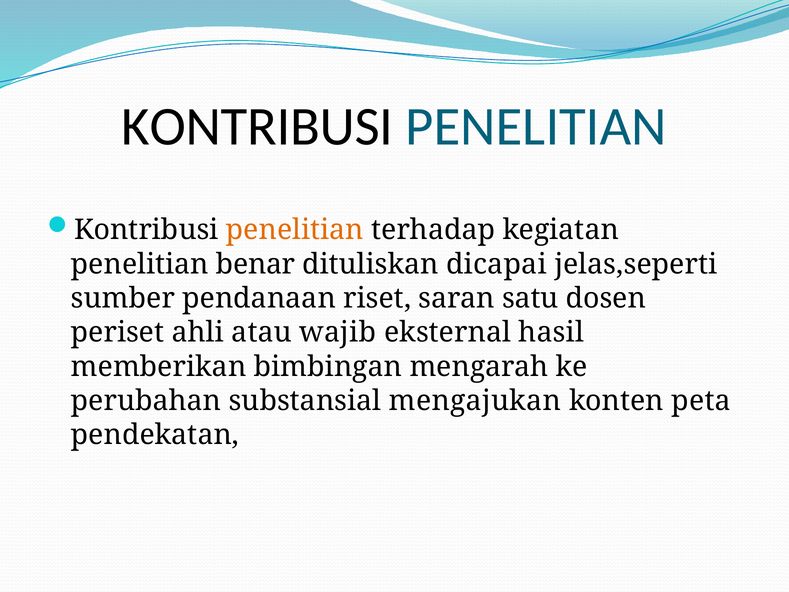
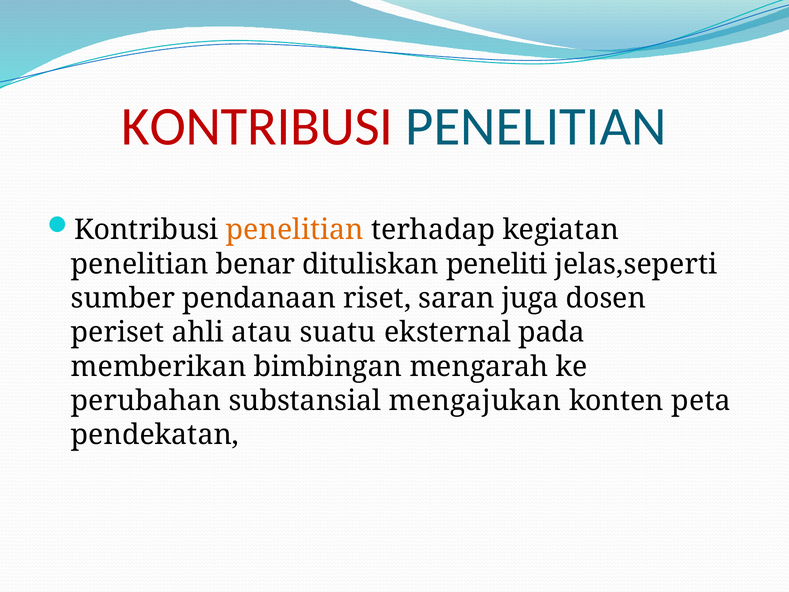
KONTRIBUSI colour: black -> red (257, 127)
dicapai: dicapai -> peneliti (497, 264)
satu: satu -> juga (530, 298)
wajib: wajib -> suatu (338, 332)
hasil: hasil -> pada (551, 332)
